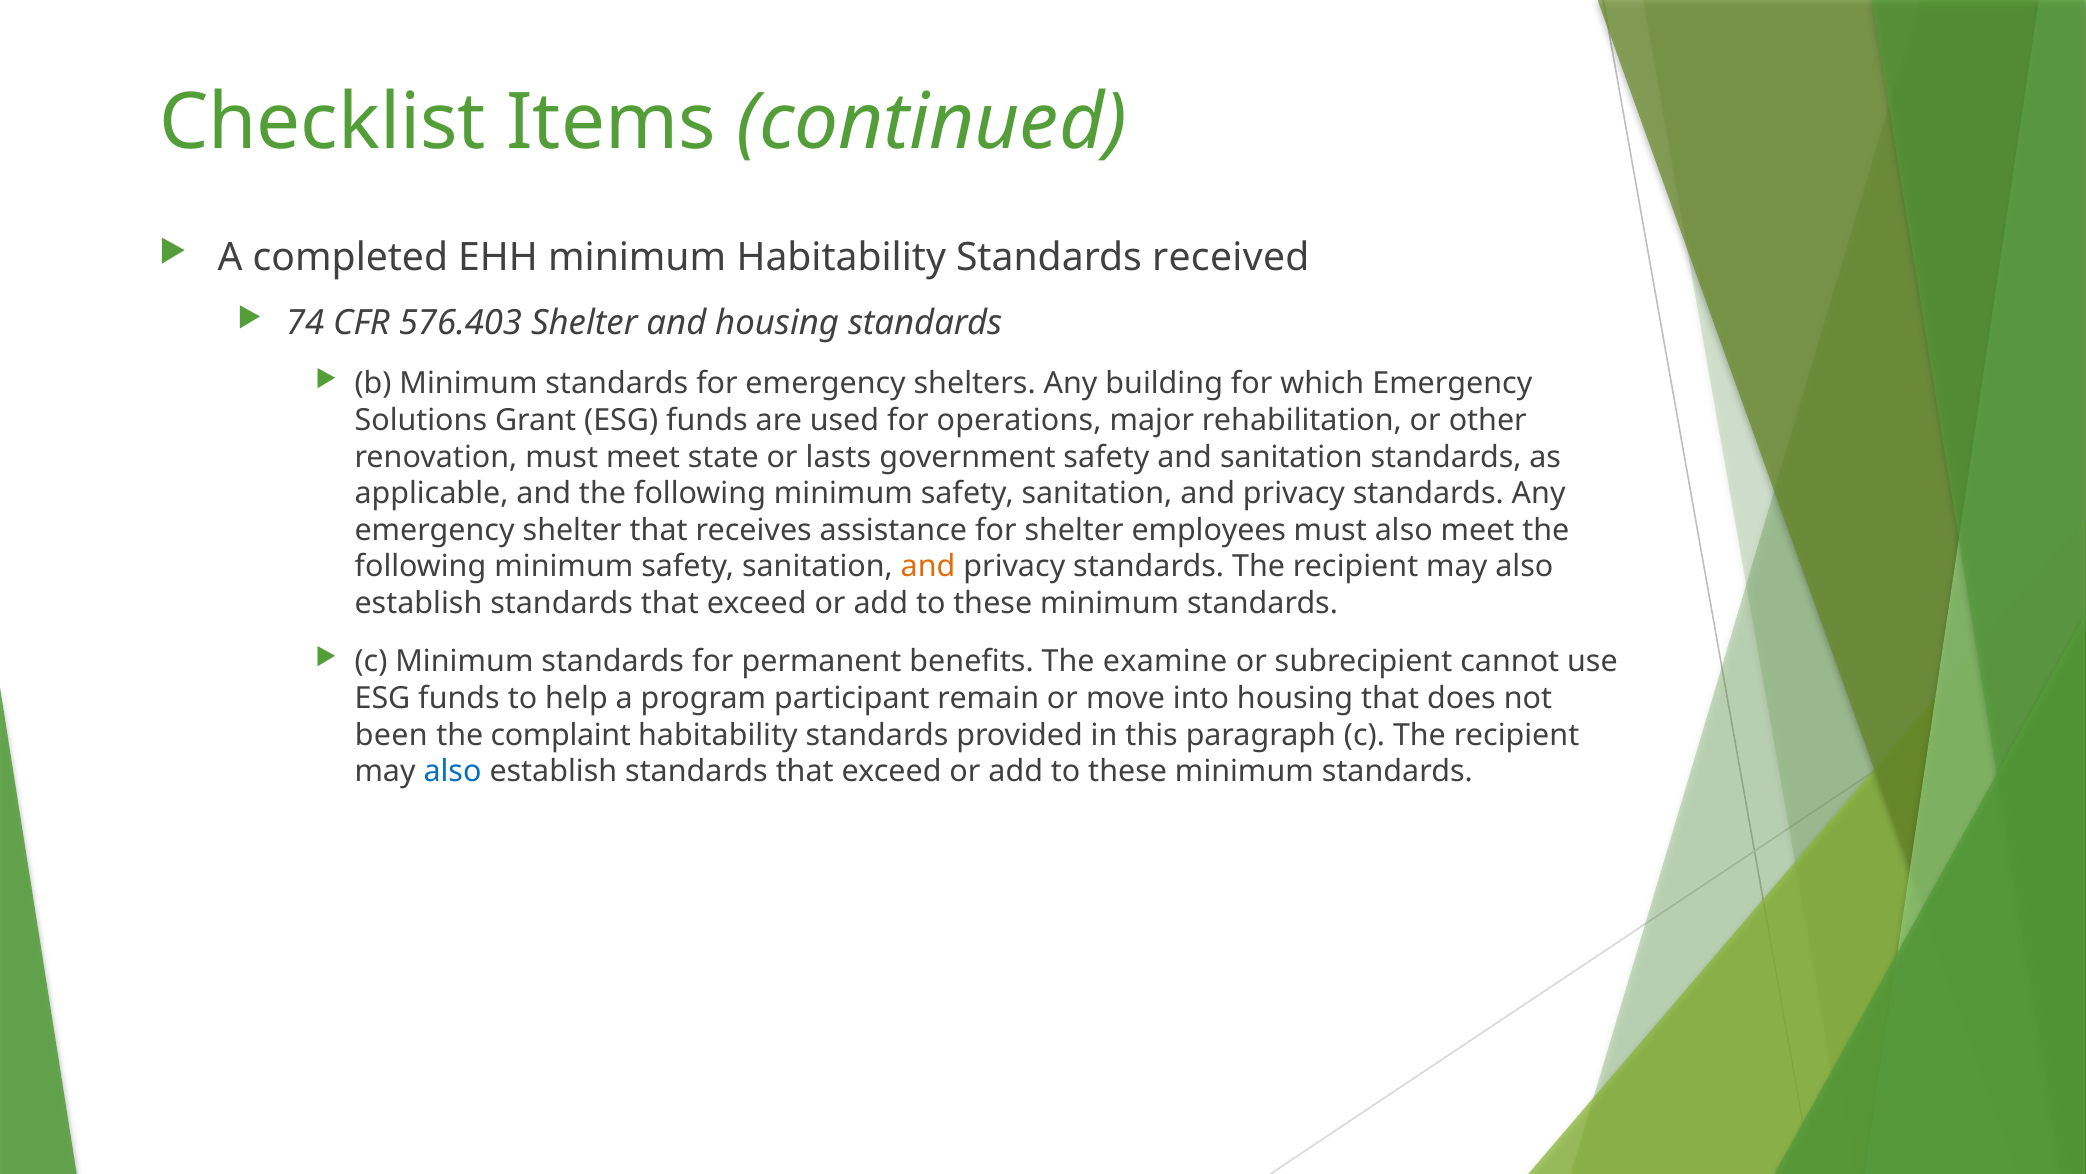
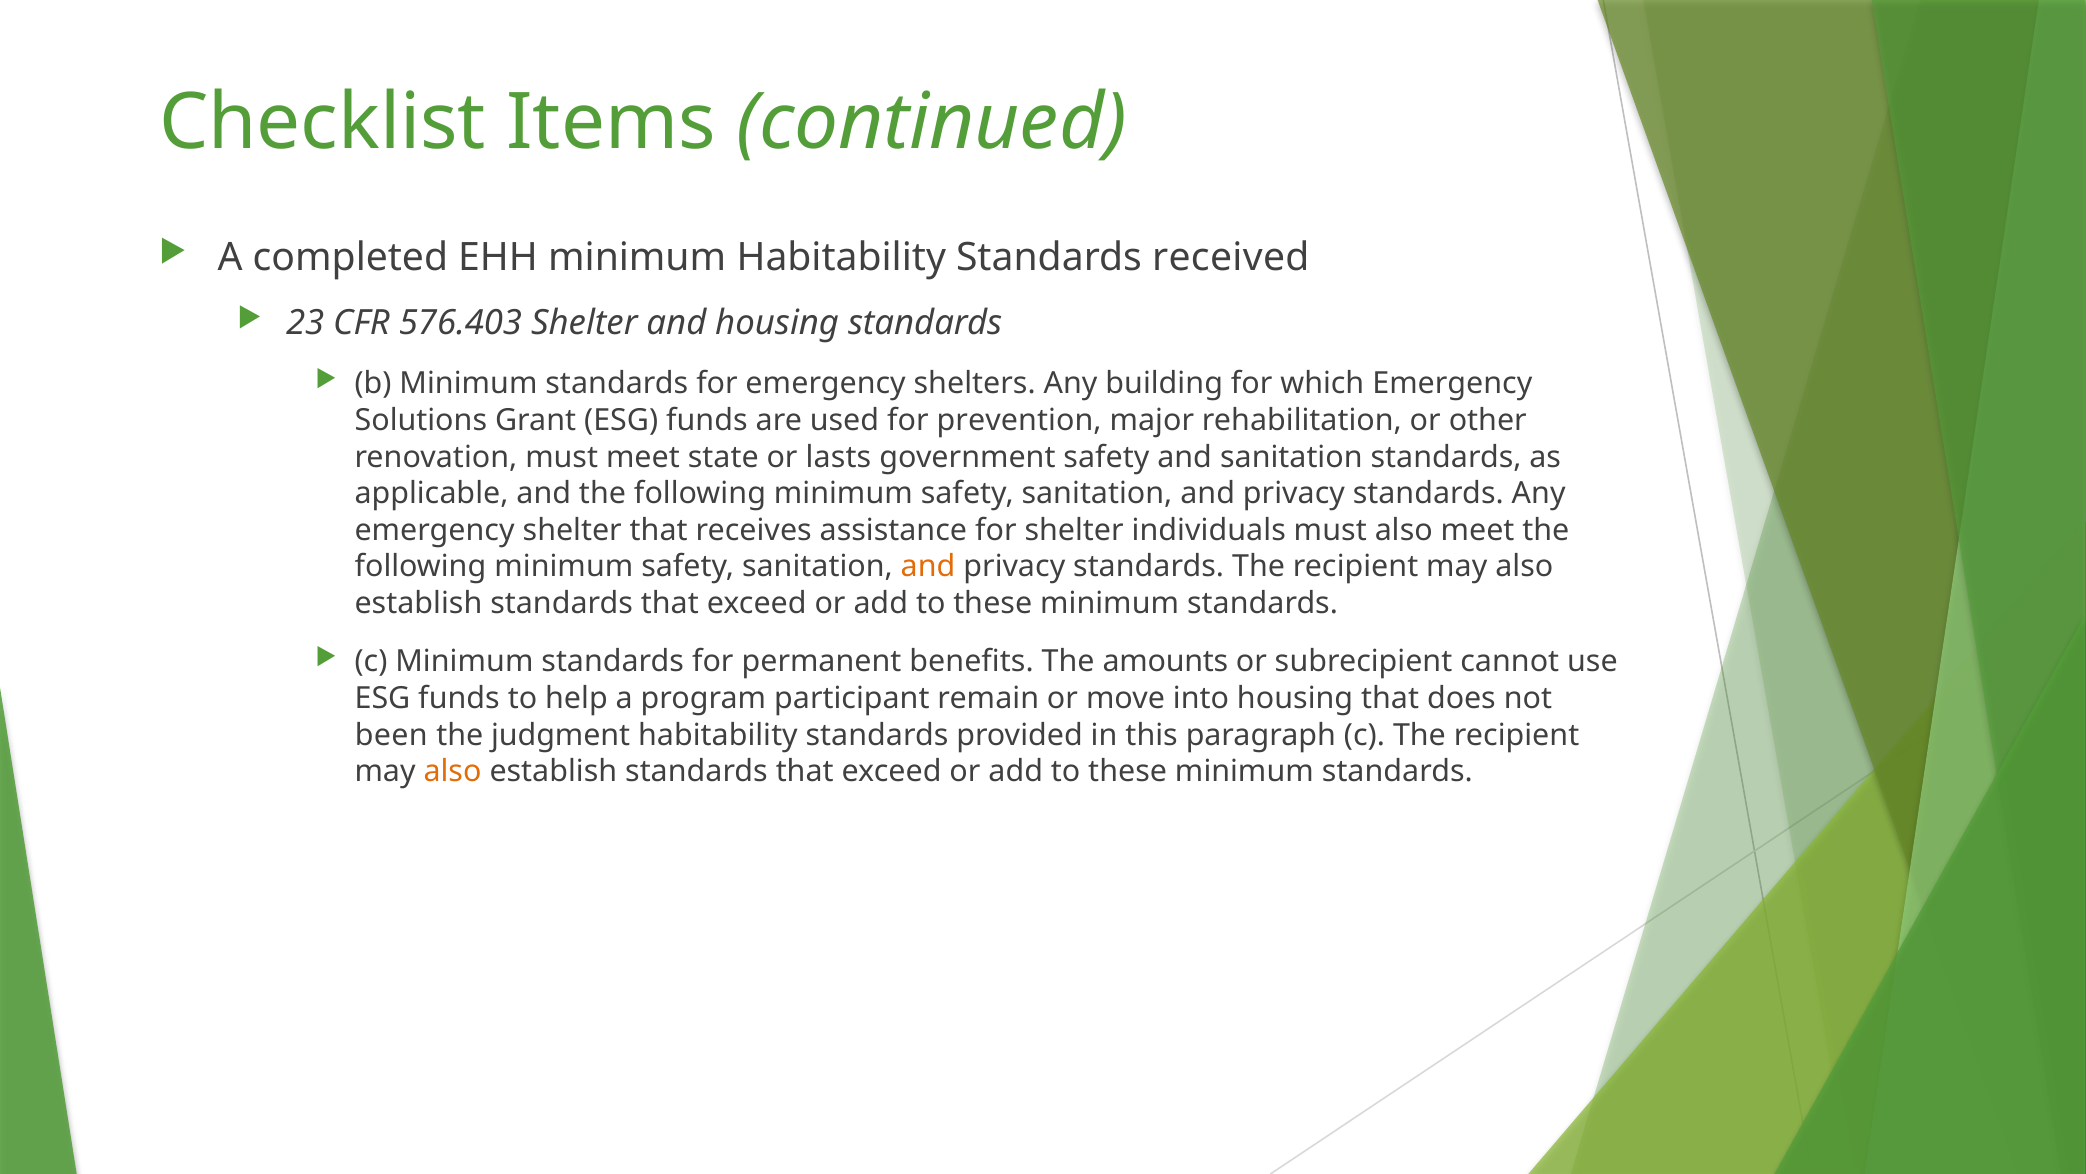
74: 74 -> 23 (305, 323)
operations: operations -> prevention (1019, 420)
employees: employees -> individuals (1209, 530)
examine: examine -> amounts (1165, 661)
complaint: complaint -> judgment (561, 735)
also colour: blue -> orange (453, 771)
